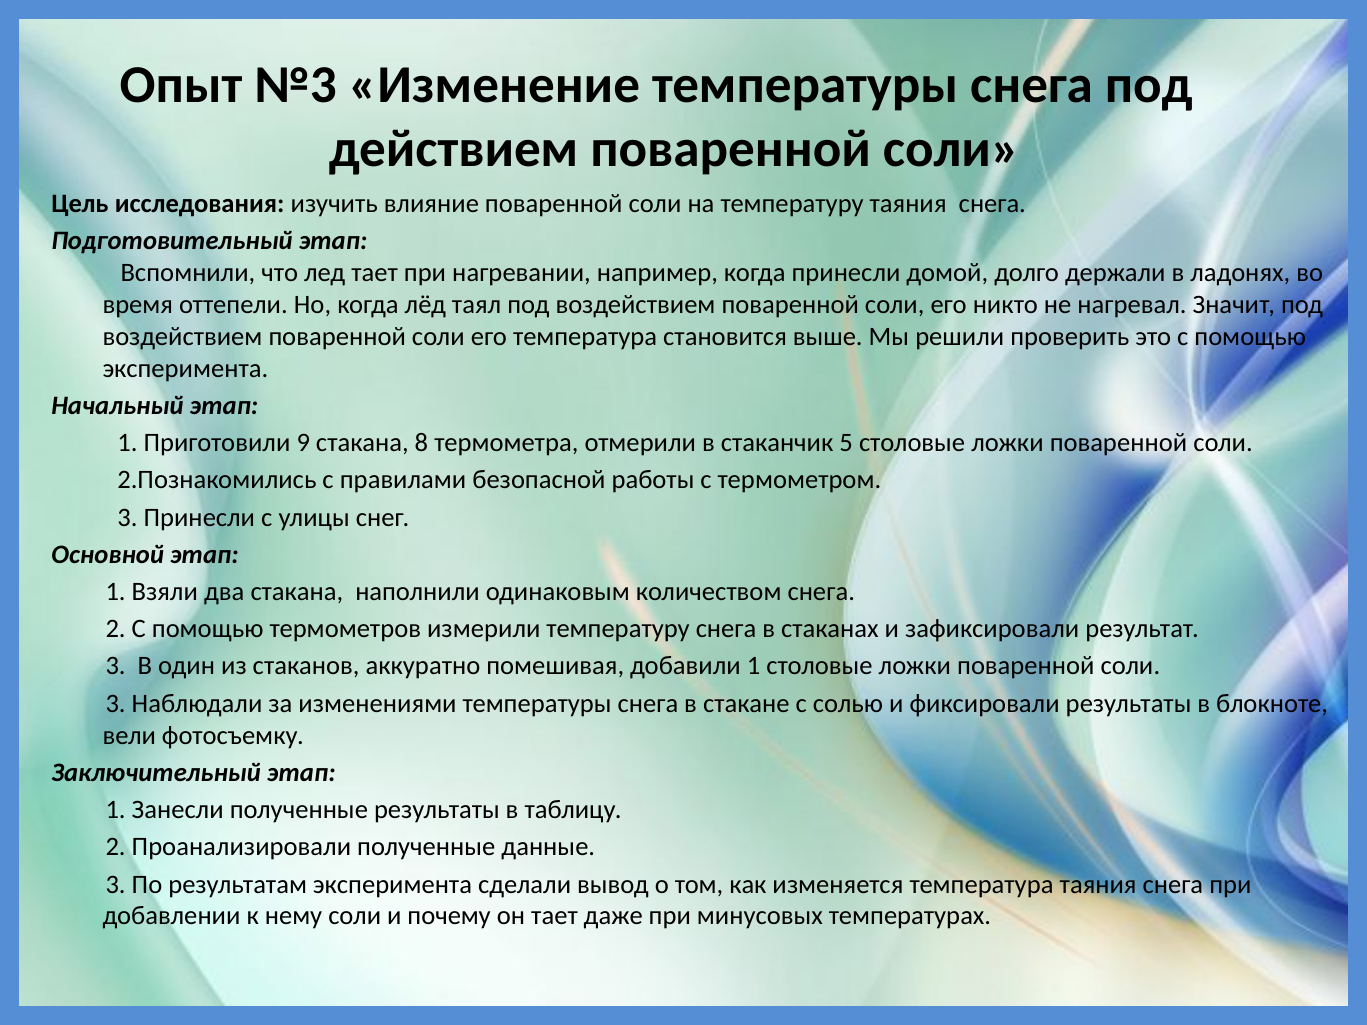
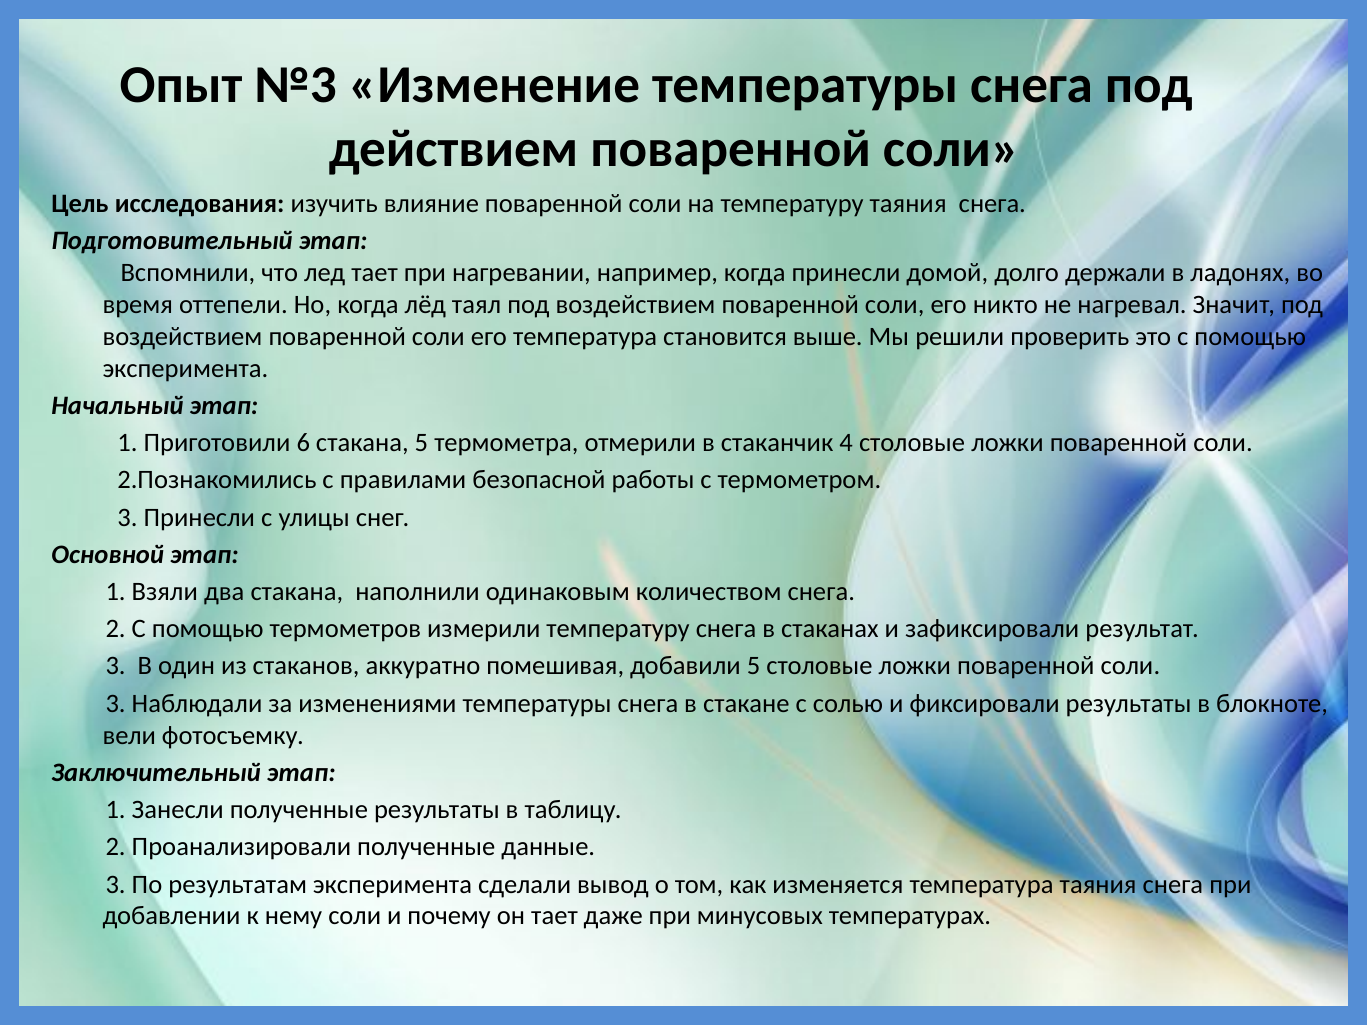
9: 9 -> 6 (303, 443)
стакана 8: 8 -> 5 (421, 443)
5: 5 -> 4 (846, 443)
добавили 1: 1 -> 5 (754, 666)
